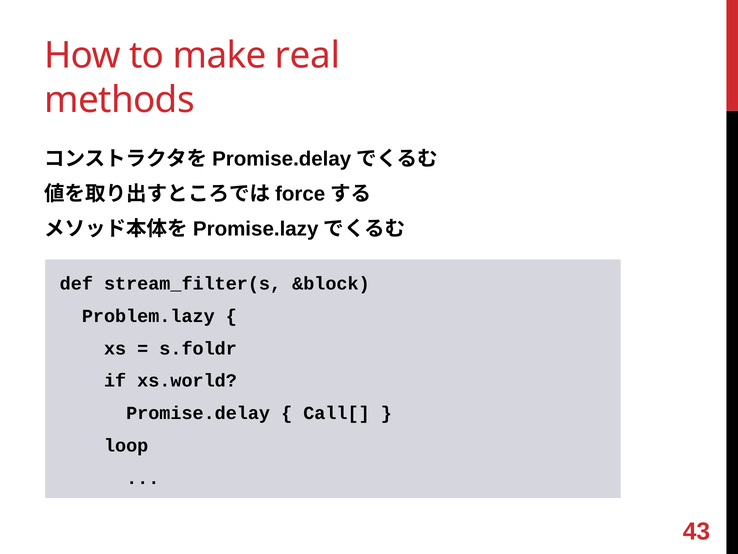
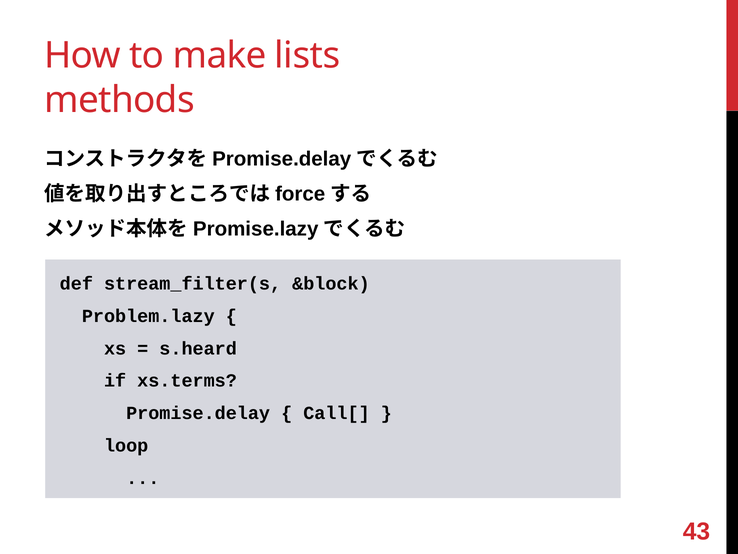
real: real -> lists (307, 55)
s.foldr: s.foldr -> s.heard (198, 348)
xs.world: xs.world -> xs.terms (187, 380)
